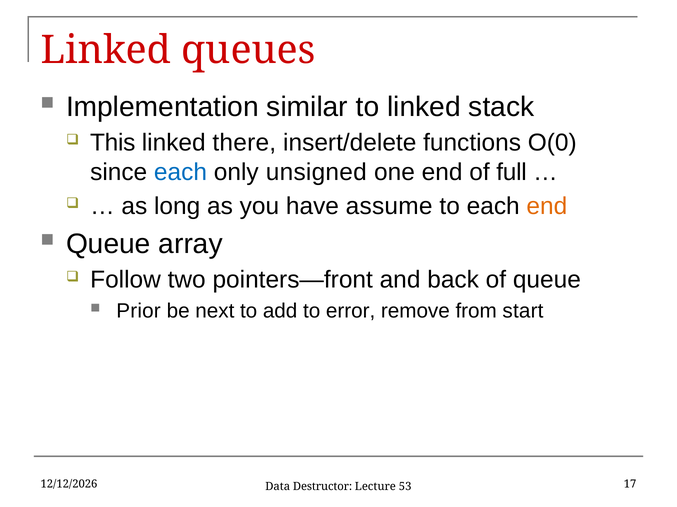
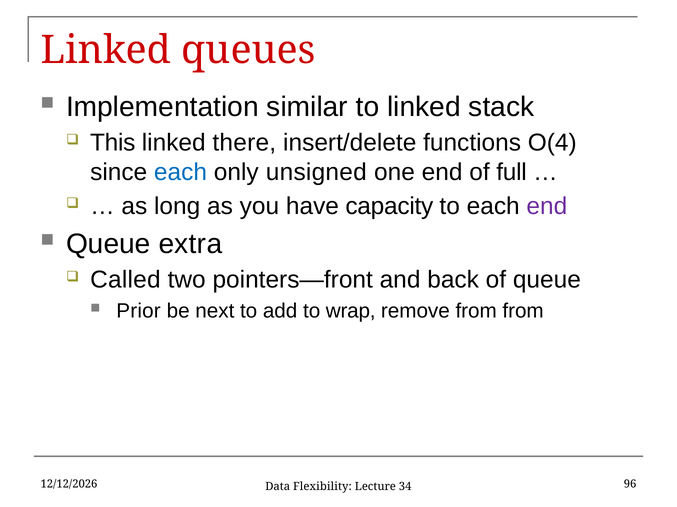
O(0: O(0 -> O(4 (552, 143)
assume: assume -> capacity (389, 207)
end colour: orange -> purple (547, 207)
array: array -> extra (190, 244)
Follow: Follow -> Called (125, 280)
error: error -> wrap (351, 311)
from start: start -> from (523, 311)
17: 17 -> 96 (630, 485)
Destructor: Destructor -> Flexibility (322, 487)
53: 53 -> 34 (405, 487)
